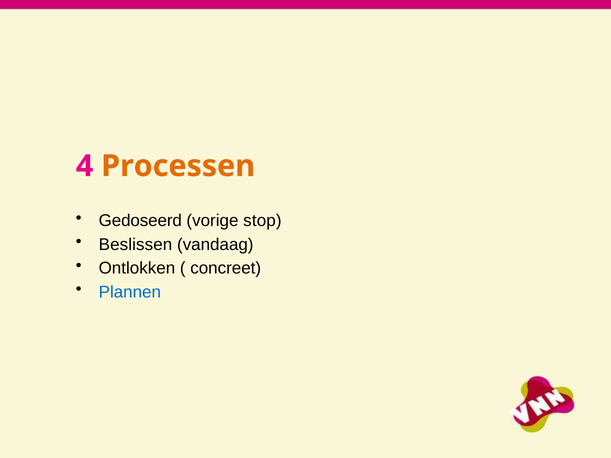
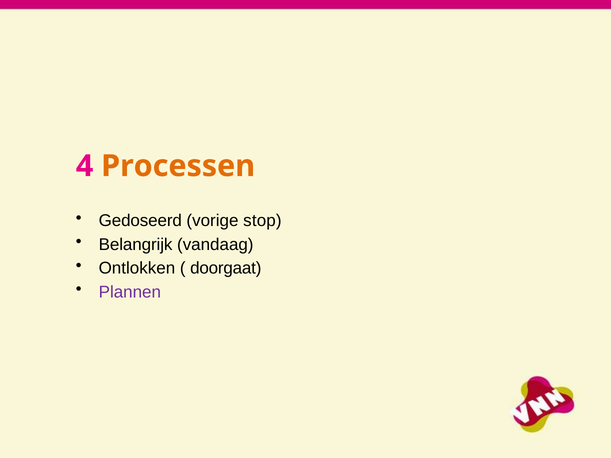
Beslissen: Beslissen -> Belangrijk (136, 245)
concreet: concreet -> doorgaat (226, 268)
Plannen colour: blue -> purple (130, 292)
